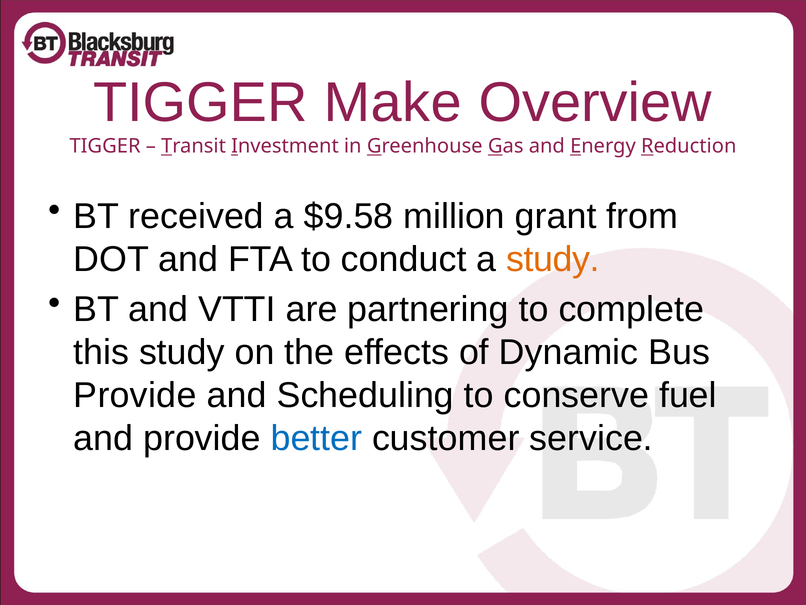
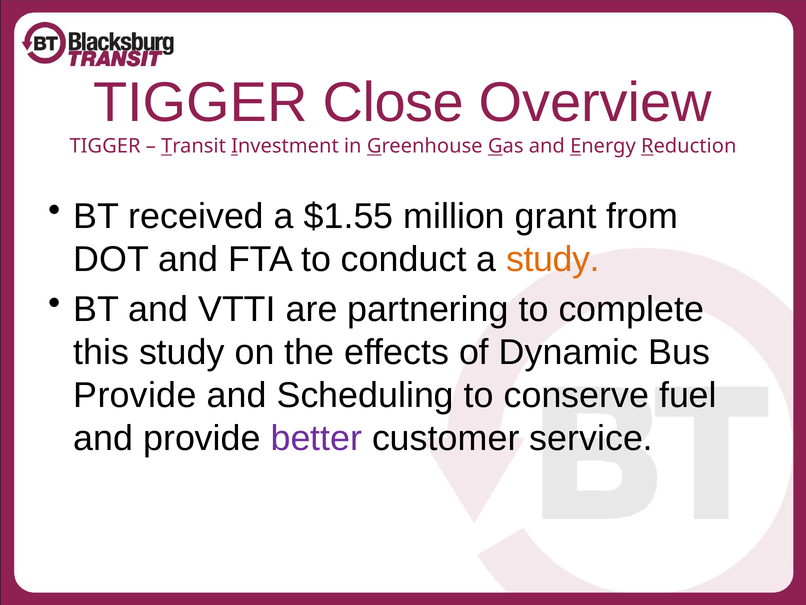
Make: Make -> Close (393, 103)
$9.58: $9.58 -> $1.55 (349, 216)
better colour: blue -> purple (316, 438)
